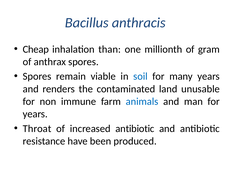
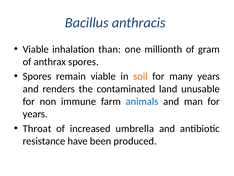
Cheap: Cheap -> Viable (36, 49)
soil colour: blue -> orange (140, 76)
increased antibiotic: antibiotic -> umbrella (135, 128)
